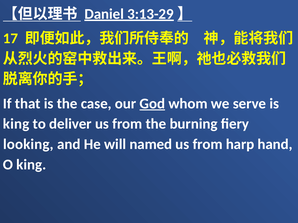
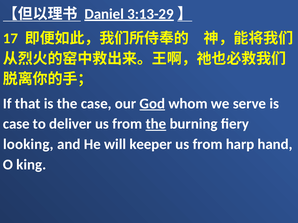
king: king -> case (16, 124)
the underline: none -> present (156, 124)
named: named -> keeper (151, 145)
